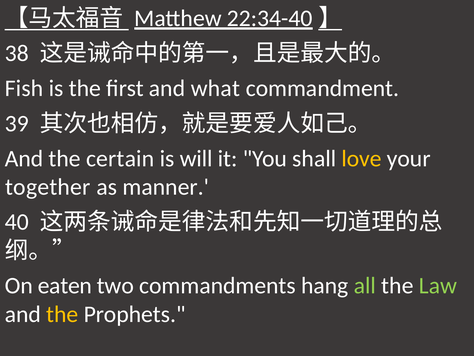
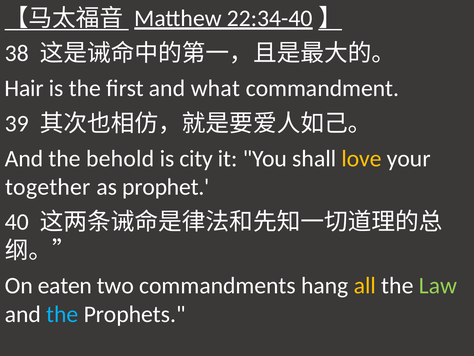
Fish: Fish -> Hair (24, 88)
certain: certain -> behold (120, 158)
will: will -> city (196, 158)
manner: manner -> prophet (166, 187)
all colour: light green -> yellow (365, 285)
the colour: yellow -> light blue (62, 314)
